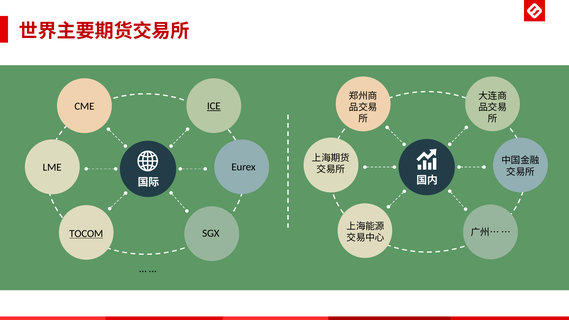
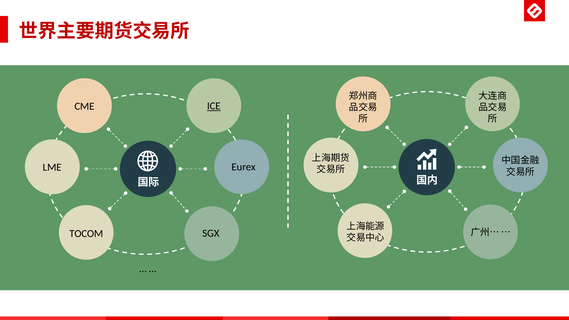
TOCOM underline: present -> none (86, 234)
